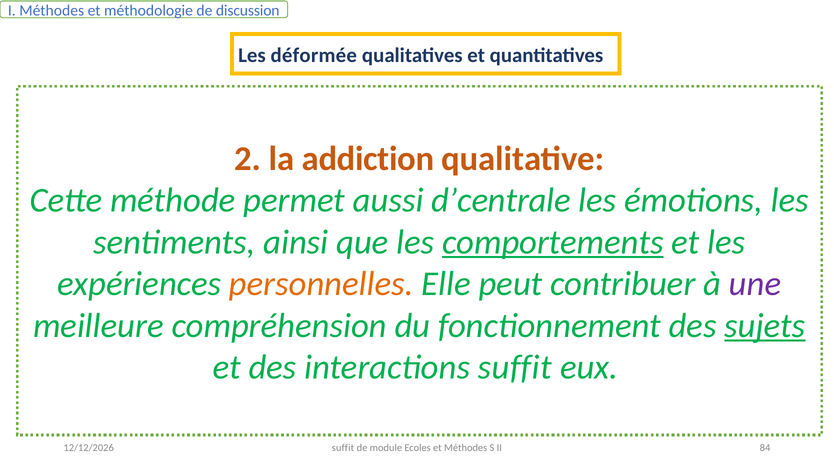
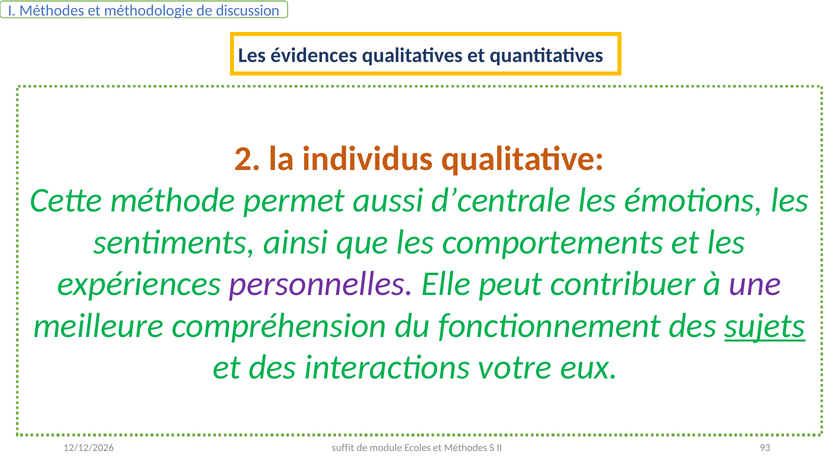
déformée: déformée -> évidences (314, 55)
addiction: addiction -> individus (368, 159)
comportements underline: present -> none (553, 242)
personnelles colour: orange -> purple (321, 284)
interactions suffit: suffit -> votre (515, 367)
84: 84 -> 93 (765, 448)
